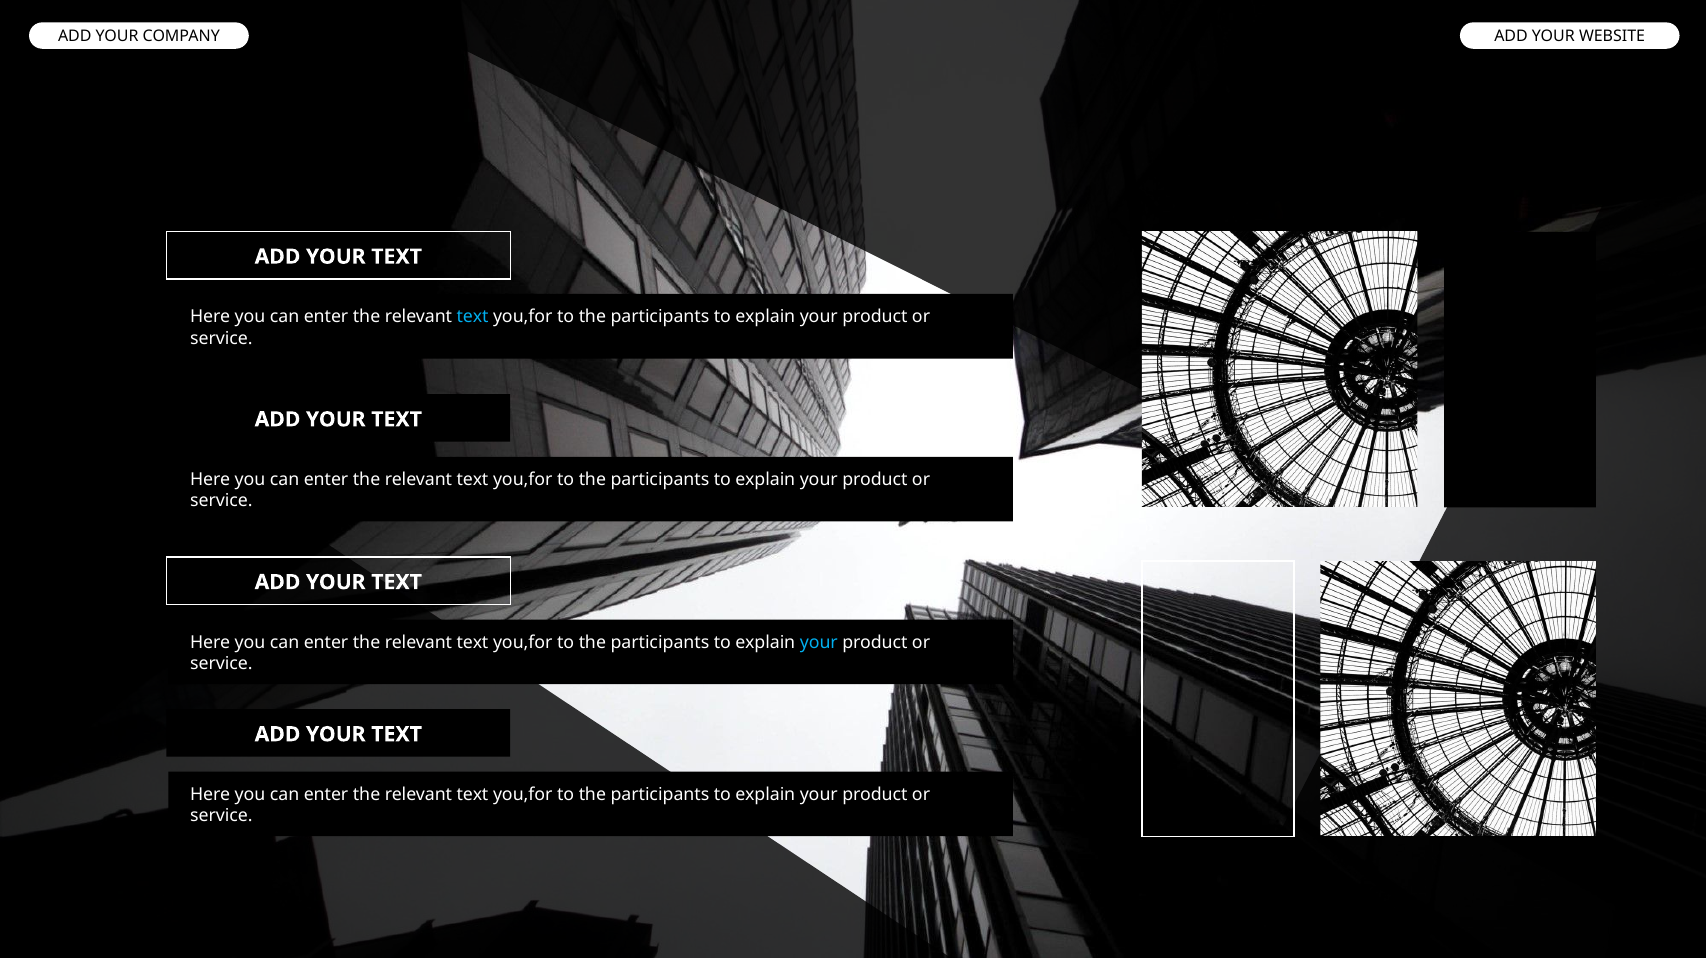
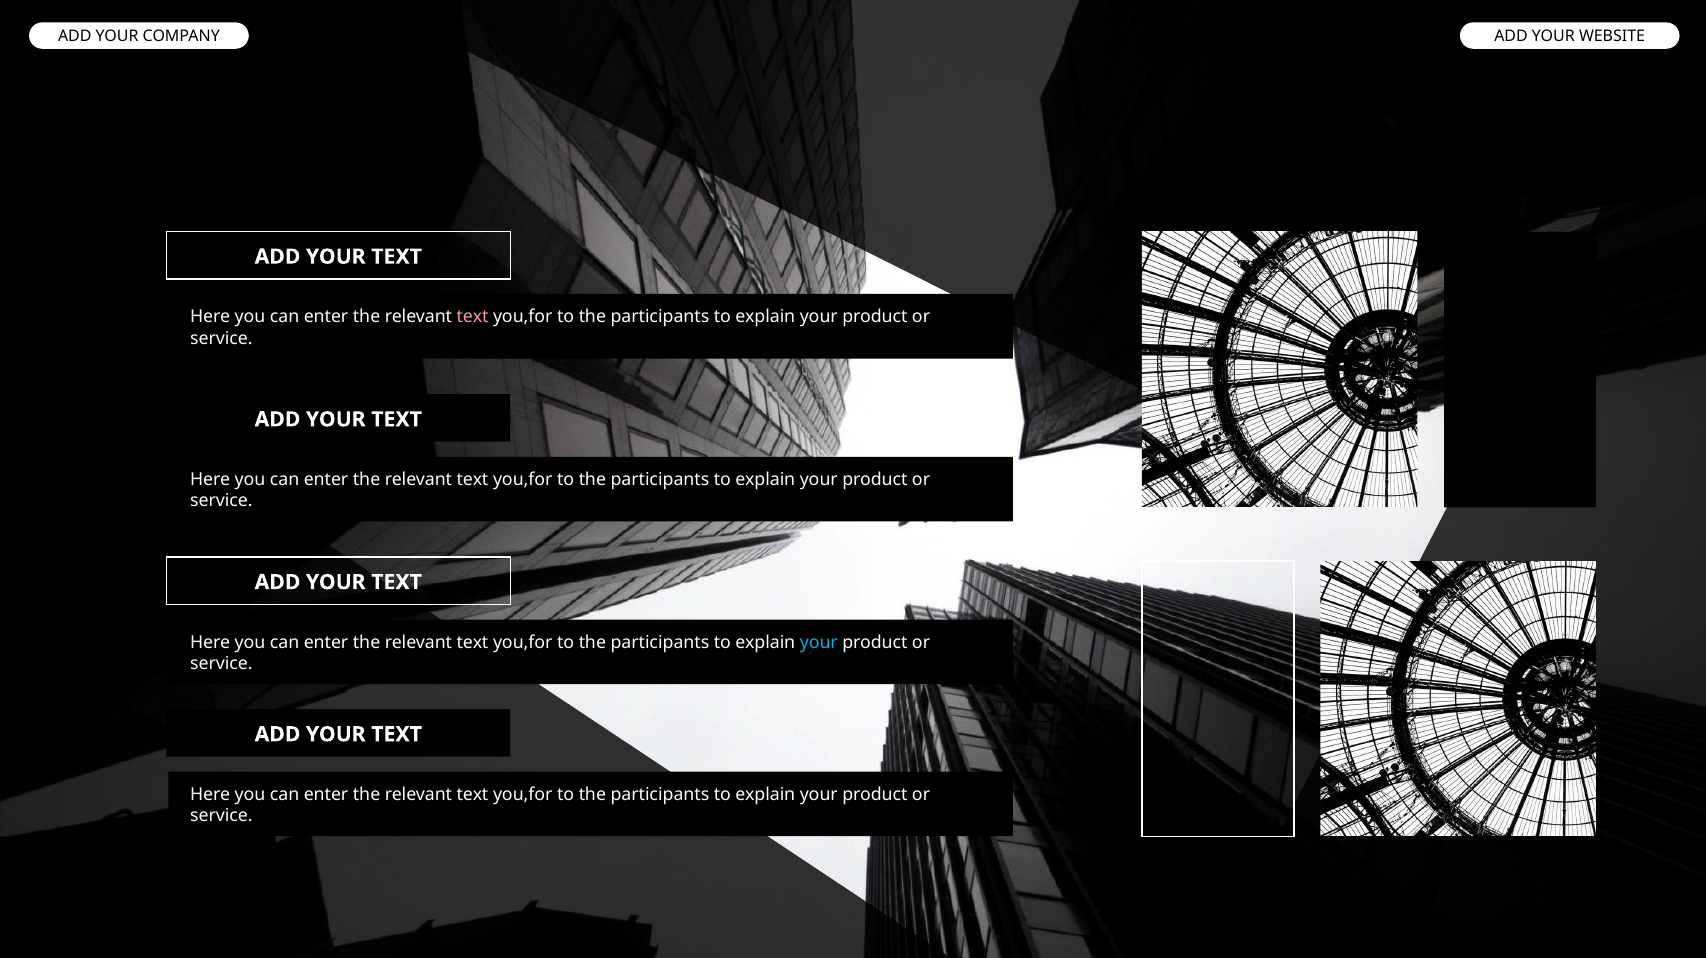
text colour: light blue -> pink (473, 317)
